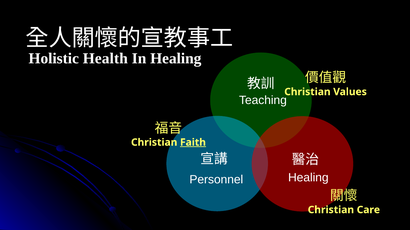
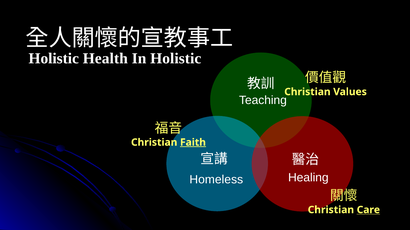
In Healing: Healing -> Holistic (176, 58)
Personnel: Personnel -> Homeless (216, 180)
Care underline: none -> present (368, 210)
